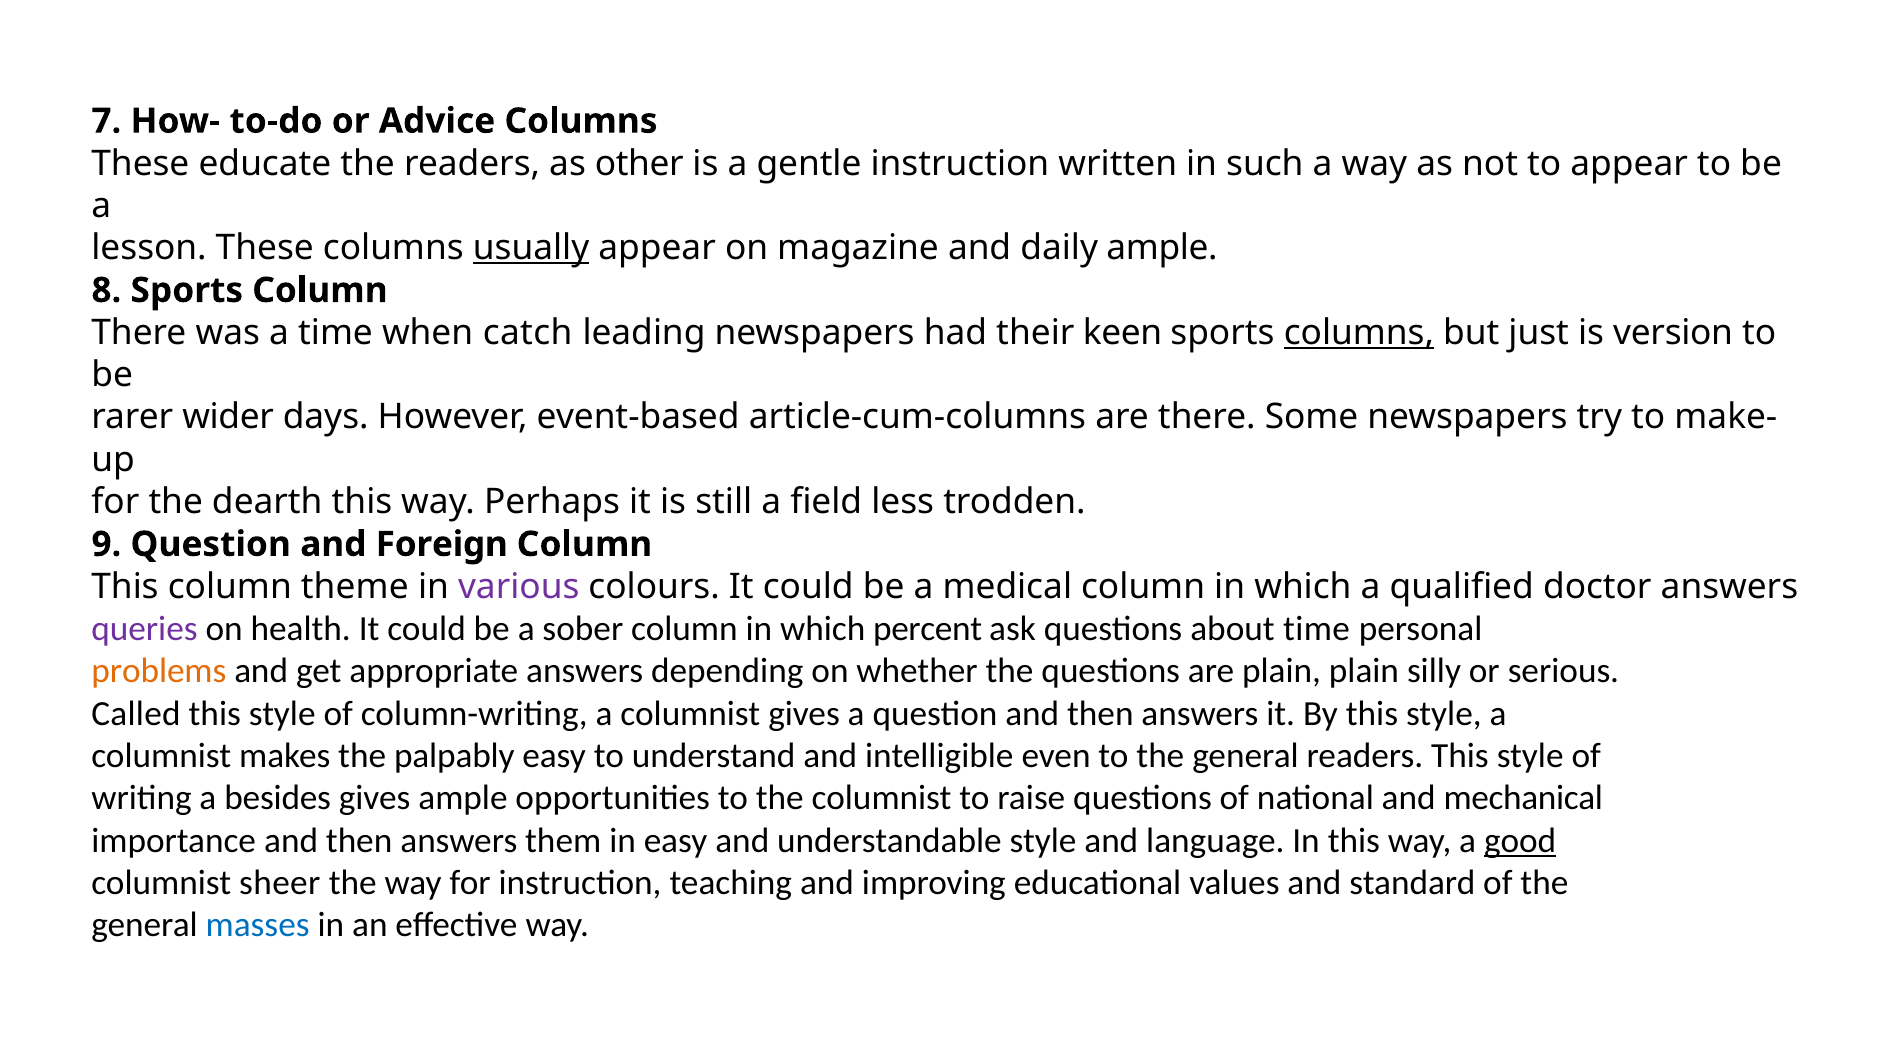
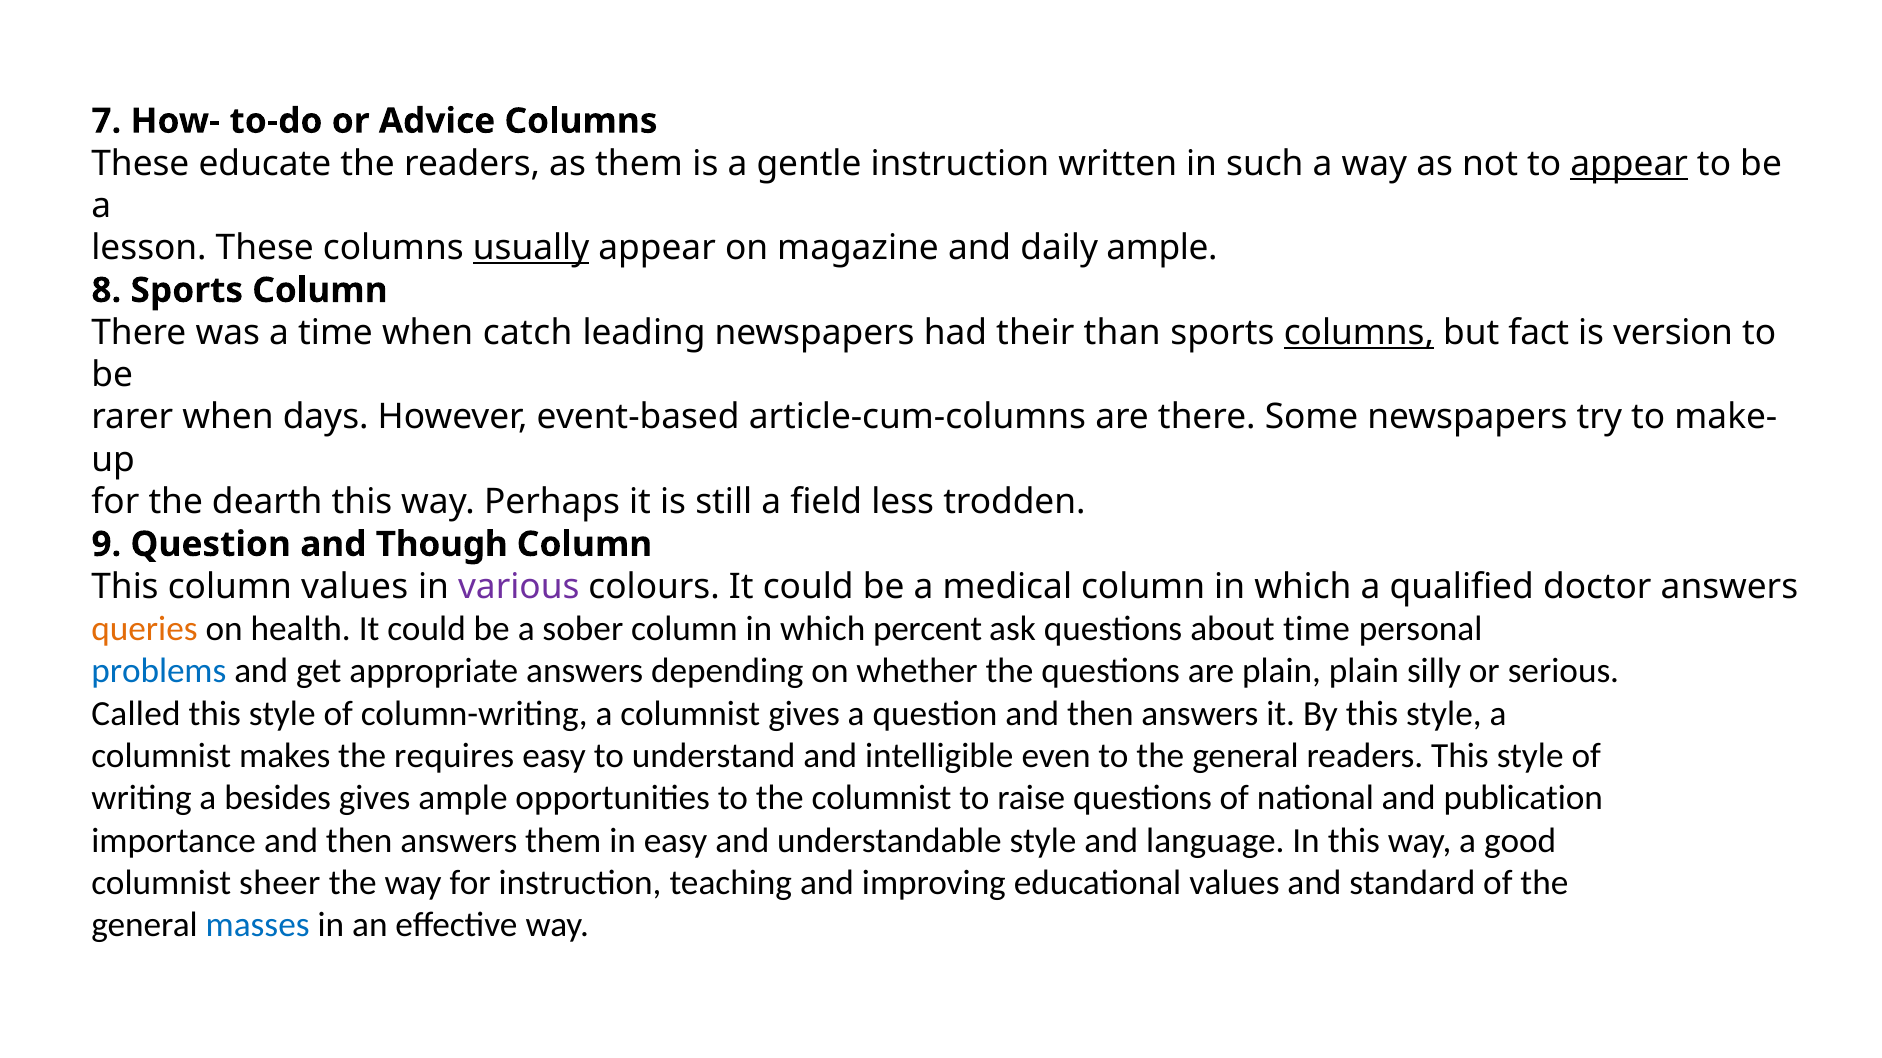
as other: other -> them (639, 164)
appear underline: none -> present (1629, 164)
keen: keen -> than (1122, 333)
just: just -> fact (1539, 333)
rarer wider: wider -> when (228, 418)
Foreign: Foreign -> Though (442, 545)
column theme: theme -> values (355, 587)
queries colour: purple -> orange (145, 629)
problems colour: orange -> blue (159, 672)
palpably: palpably -> requires (454, 756)
mechanical: mechanical -> publication (1523, 799)
good underline: present -> none (1520, 841)
